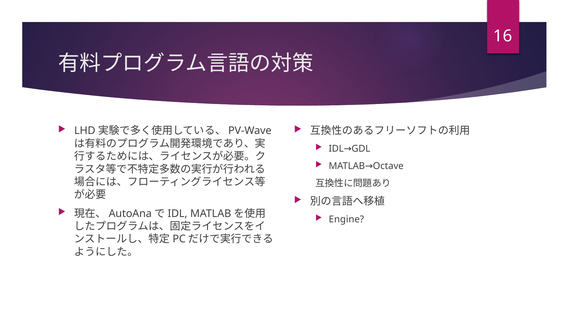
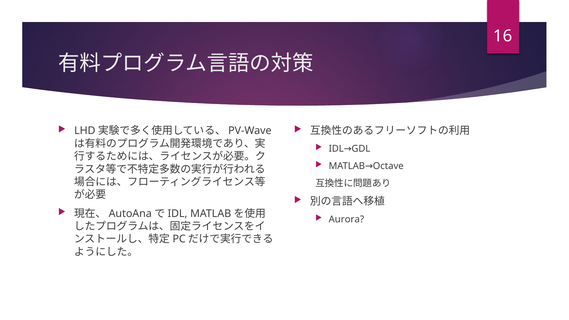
Engine: Engine -> Aurora (346, 219)
